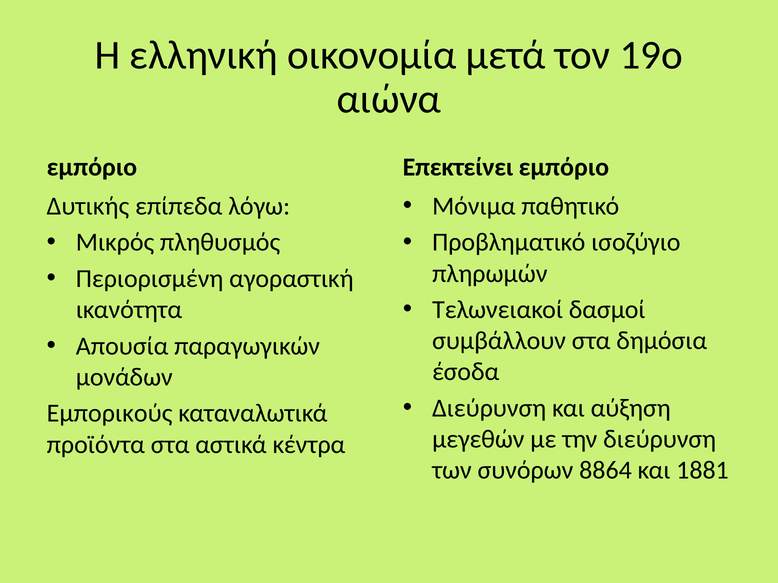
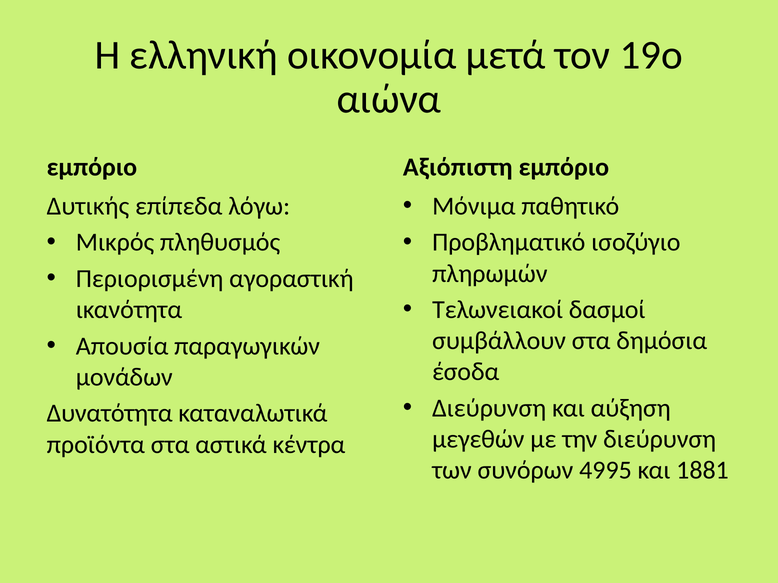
Επεκτείνει: Επεκτείνει -> Αξιόπιστη (458, 167)
Εμπορικούς: Εμπορικούς -> Δυνατότητα (110, 414)
8864: 8864 -> 4995 (605, 471)
